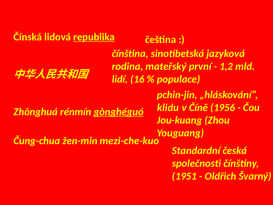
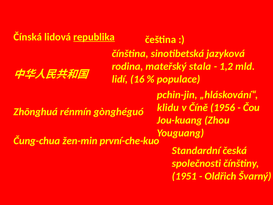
první: první -> stala (200, 66)
gònghéguó underline: present -> none (119, 112)
mezi-che-kuo: mezi-che-kuo -> první-che-kuo (130, 141)
